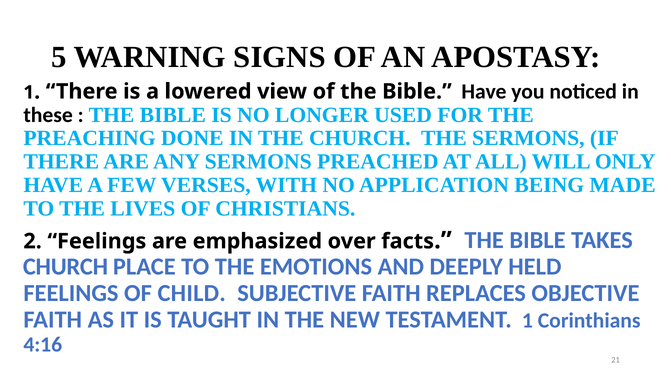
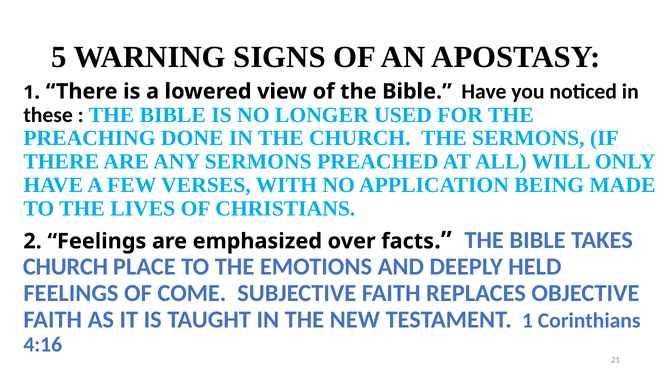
CHILD: CHILD -> COME (192, 293)
